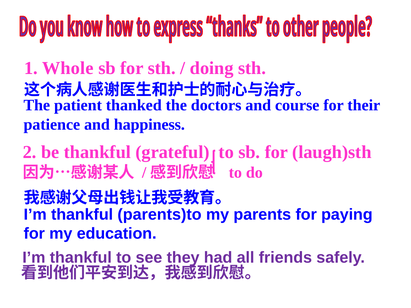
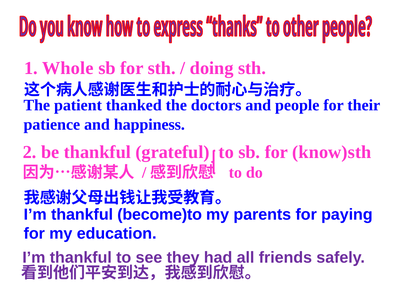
course: course -> people (297, 105)
laugh)sth: laugh)sth -> know)sth (332, 152)
parents)to: parents)to -> become)to (160, 215)
